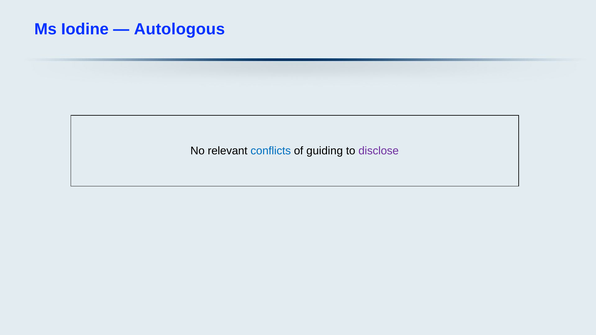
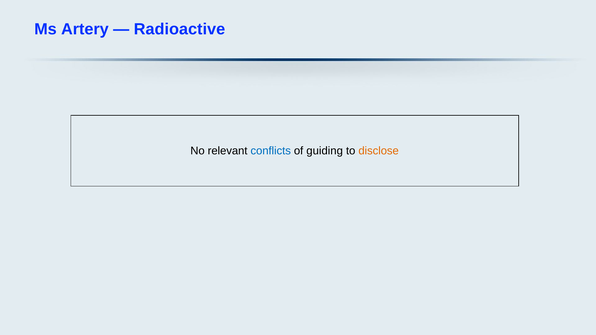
Iodine: Iodine -> Artery (85, 29)
Autologous: Autologous -> Radioactive (180, 29)
disclose colour: purple -> orange (379, 151)
